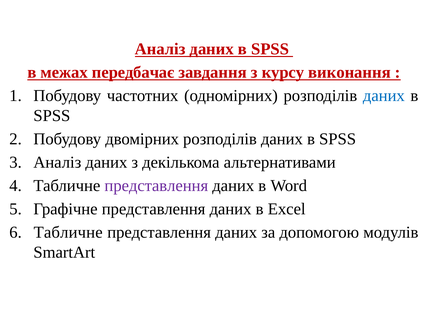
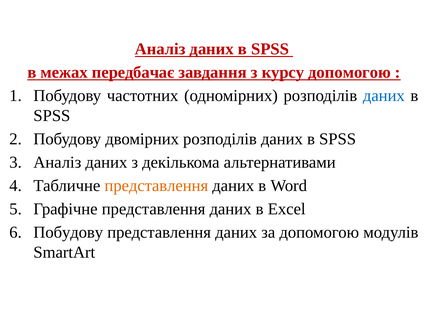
курсу виконання: виконання -> допомогою (350, 72)
представлення colour: purple -> orange (156, 186)
Табличне: Табличне -> Побудову (68, 232)
